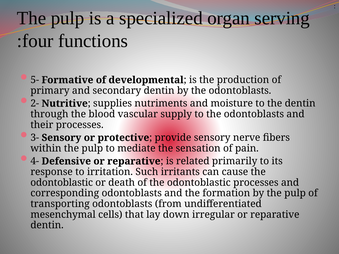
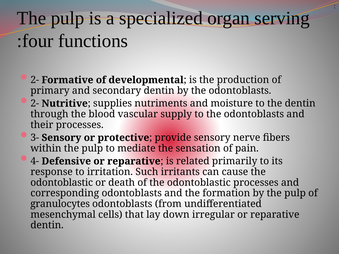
5-: 5- -> 2- (35, 80)
transporting: transporting -> granulocytes (60, 204)
